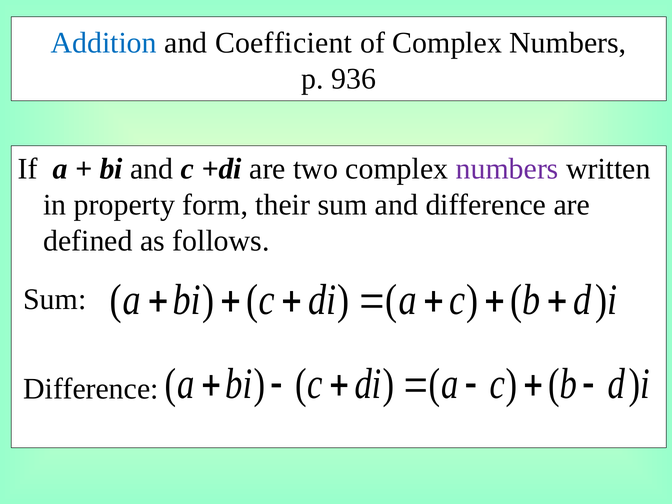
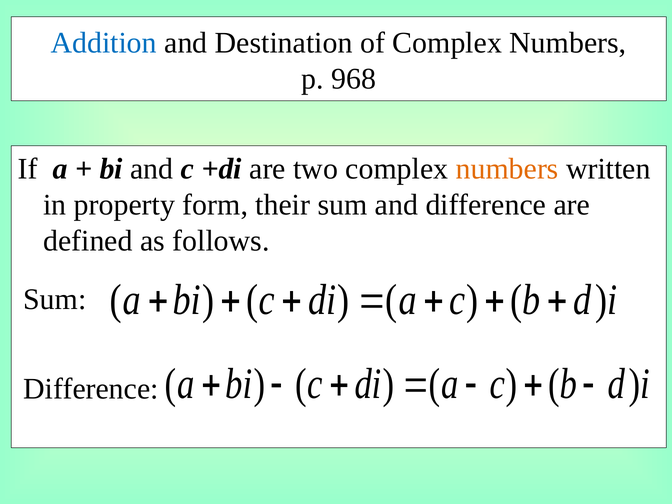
Coefficient: Coefficient -> Destination (284, 43)
936: 936 -> 968 (354, 79)
numbers colour: purple -> orange (507, 169)
